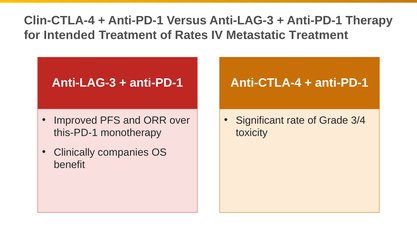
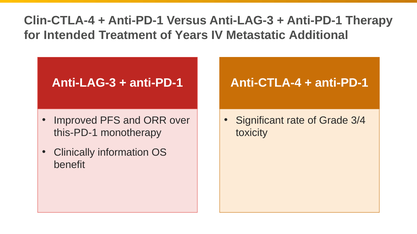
Rates: Rates -> Years (191, 35)
Metastatic Treatment: Treatment -> Additional (319, 35)
companies: companies -> information (123, 153)
